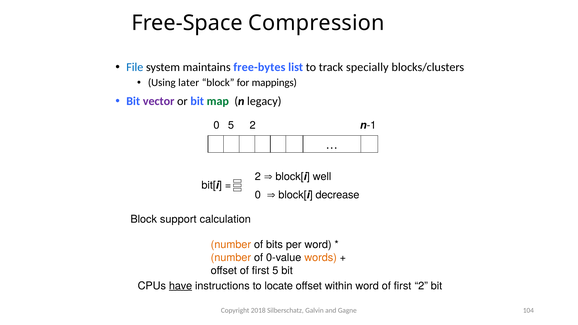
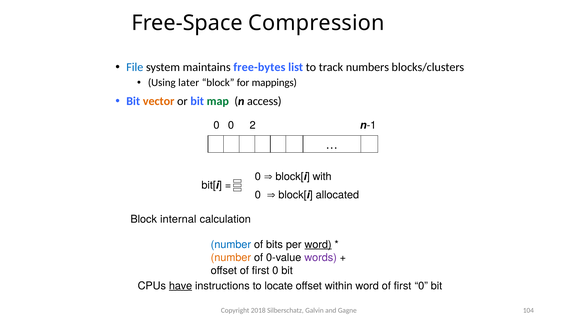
specially: specially -> numbers (367, 67)
vector colour: purple -> orange (159, 101)
legacy: legacy -> access (264, 101)
0 5: 5 -> 0 (231, 125)
2: 2 -> 0 (258, 177)
well: well -> with (322, 177)
decrease: decrease -> allocated (337, 195)
support: support -> internal (178, 219)
number colour: orange -> blue (231, 245)
word underline: none -> present (318, 245)
words colour: orange -> purple (321, 258)
offset of first 5: 5 -> 0 (275, 271)
word of first 2: 2 -> 0 (421, 286)
